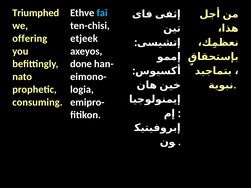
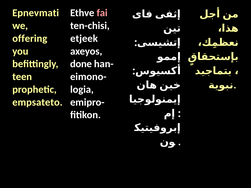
Triumphed: Triumphed -> Epnevmati (36, 13)
fai colour: light blue -> pink (102, 13)
nato: nato -> teen (22, 77)
consuming: consuming -> empsateto (37, 102)
